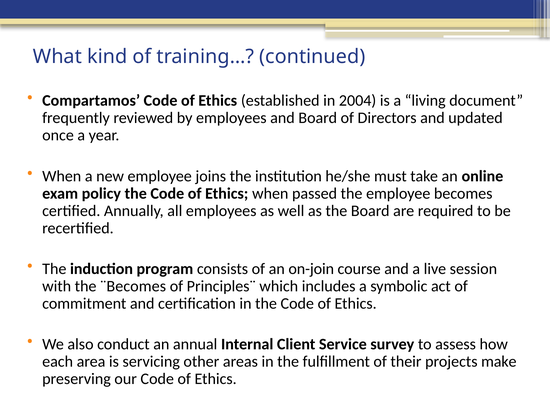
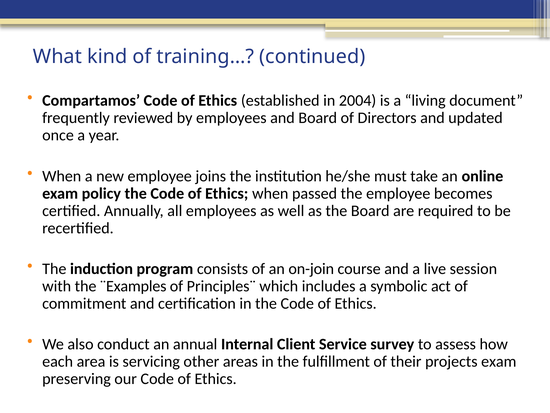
¨Becomes: ¨Becomes -> ¨Examples (133, 286)
projects make: make -> exam (499, 361)
